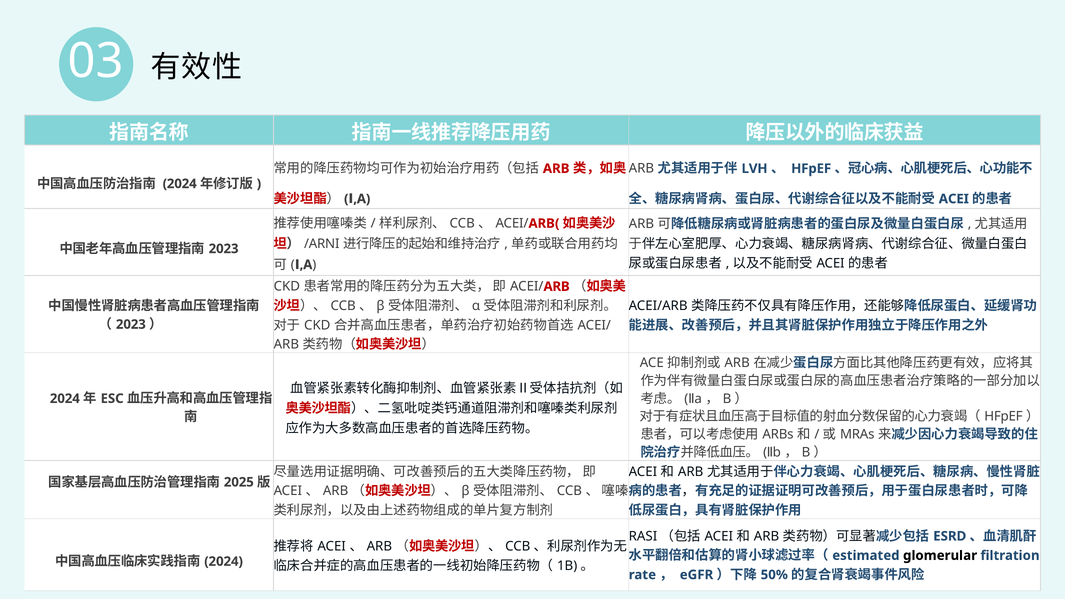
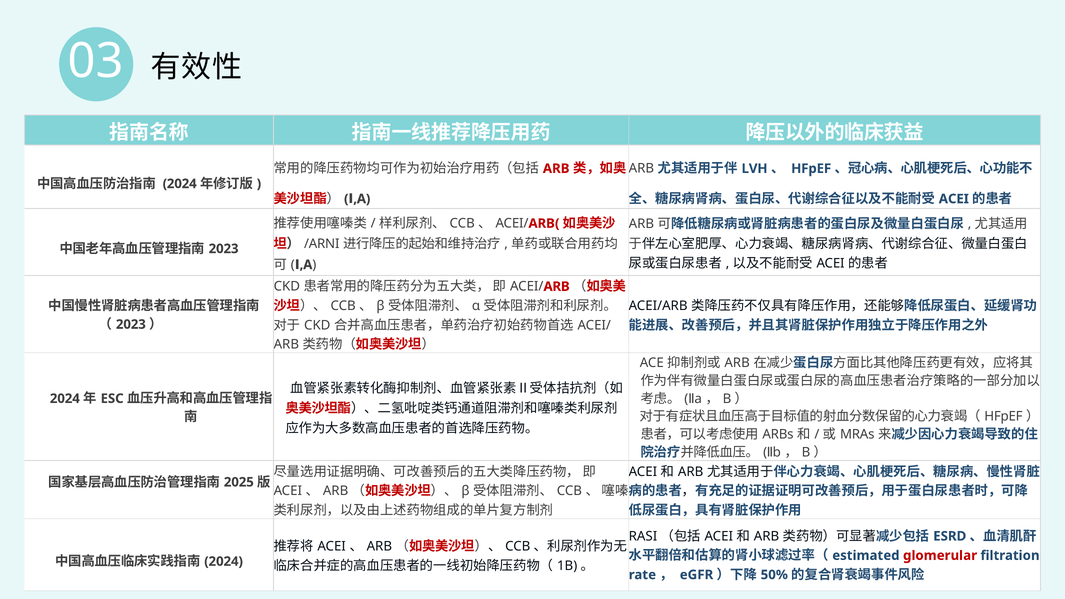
glomerular colour: black -> red (940, 556)
